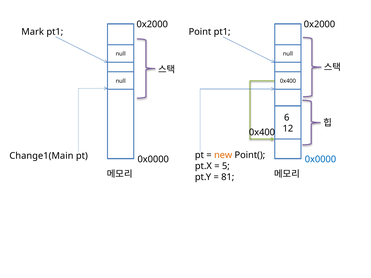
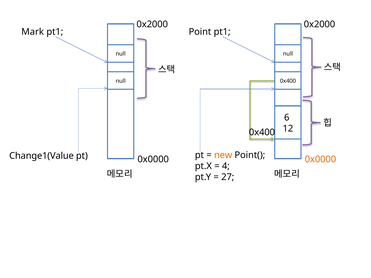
Change1(Main: Change1(Main -> Change1(Value (42, 156)
0x0000 colour: blue -> orange (320, 159)
5: 5 -> 4 (226, 166)
81: 81 -> 27 (228, 177)
